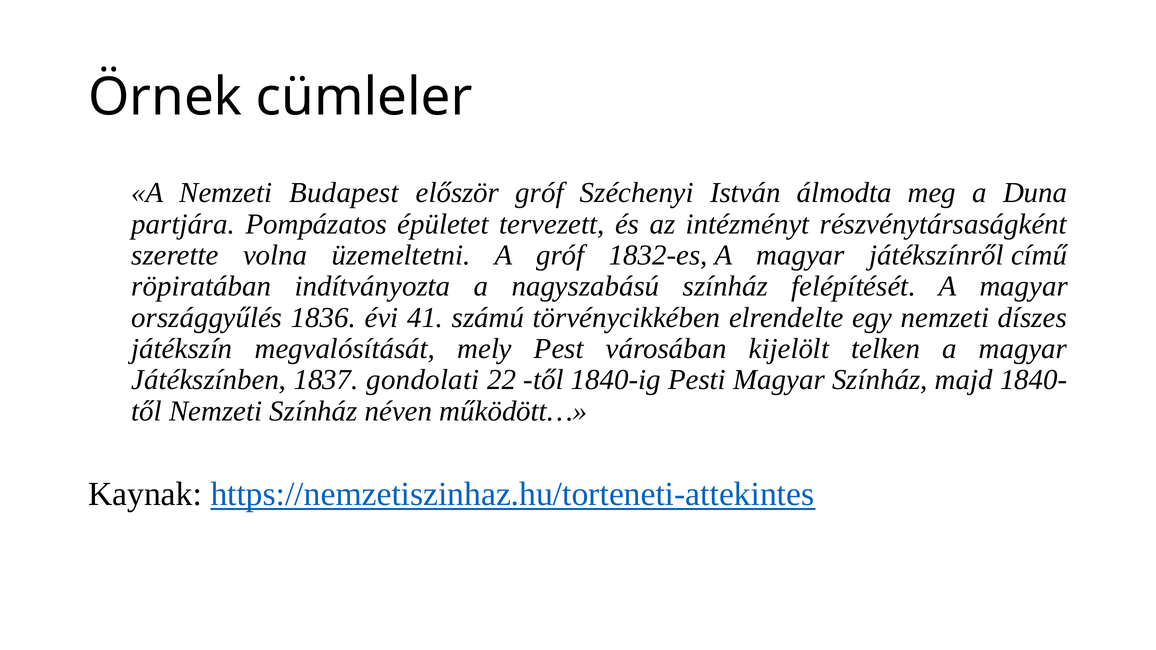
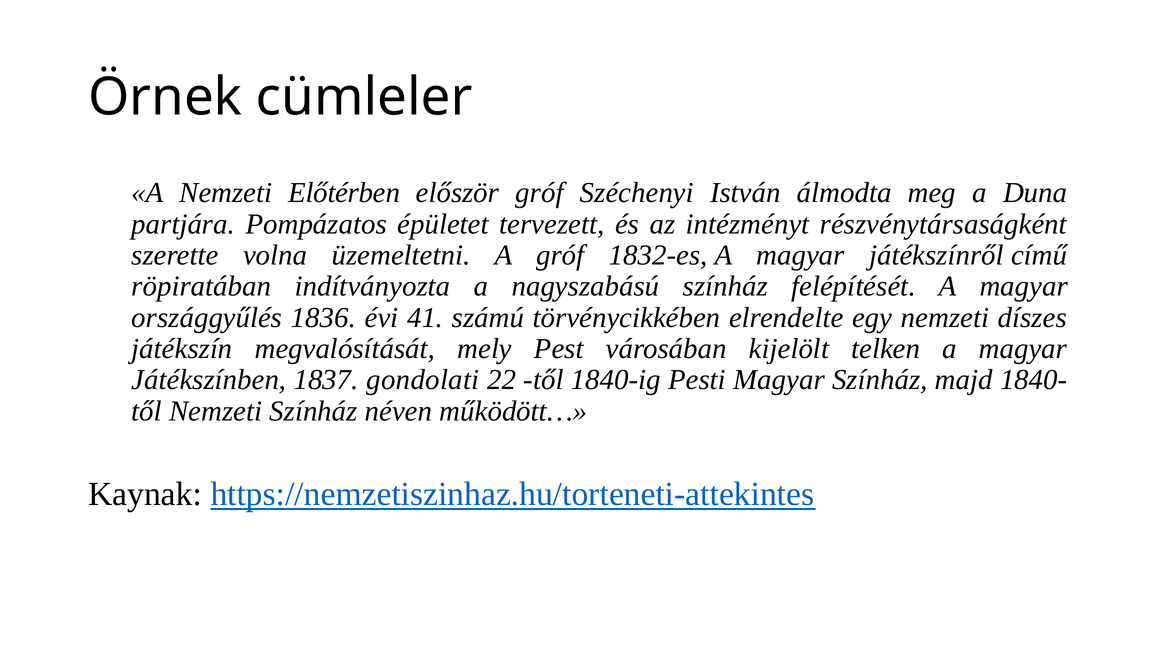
Budapest: Budapest -> Előtérben (344, 193)
